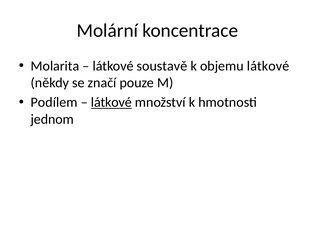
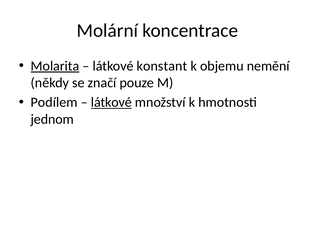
Molarita underline: none -> present (55, 66)
soustavě: soustavě -> konstant (162, 66)
objemu látkové: látkové -> nemění (268, 66)
